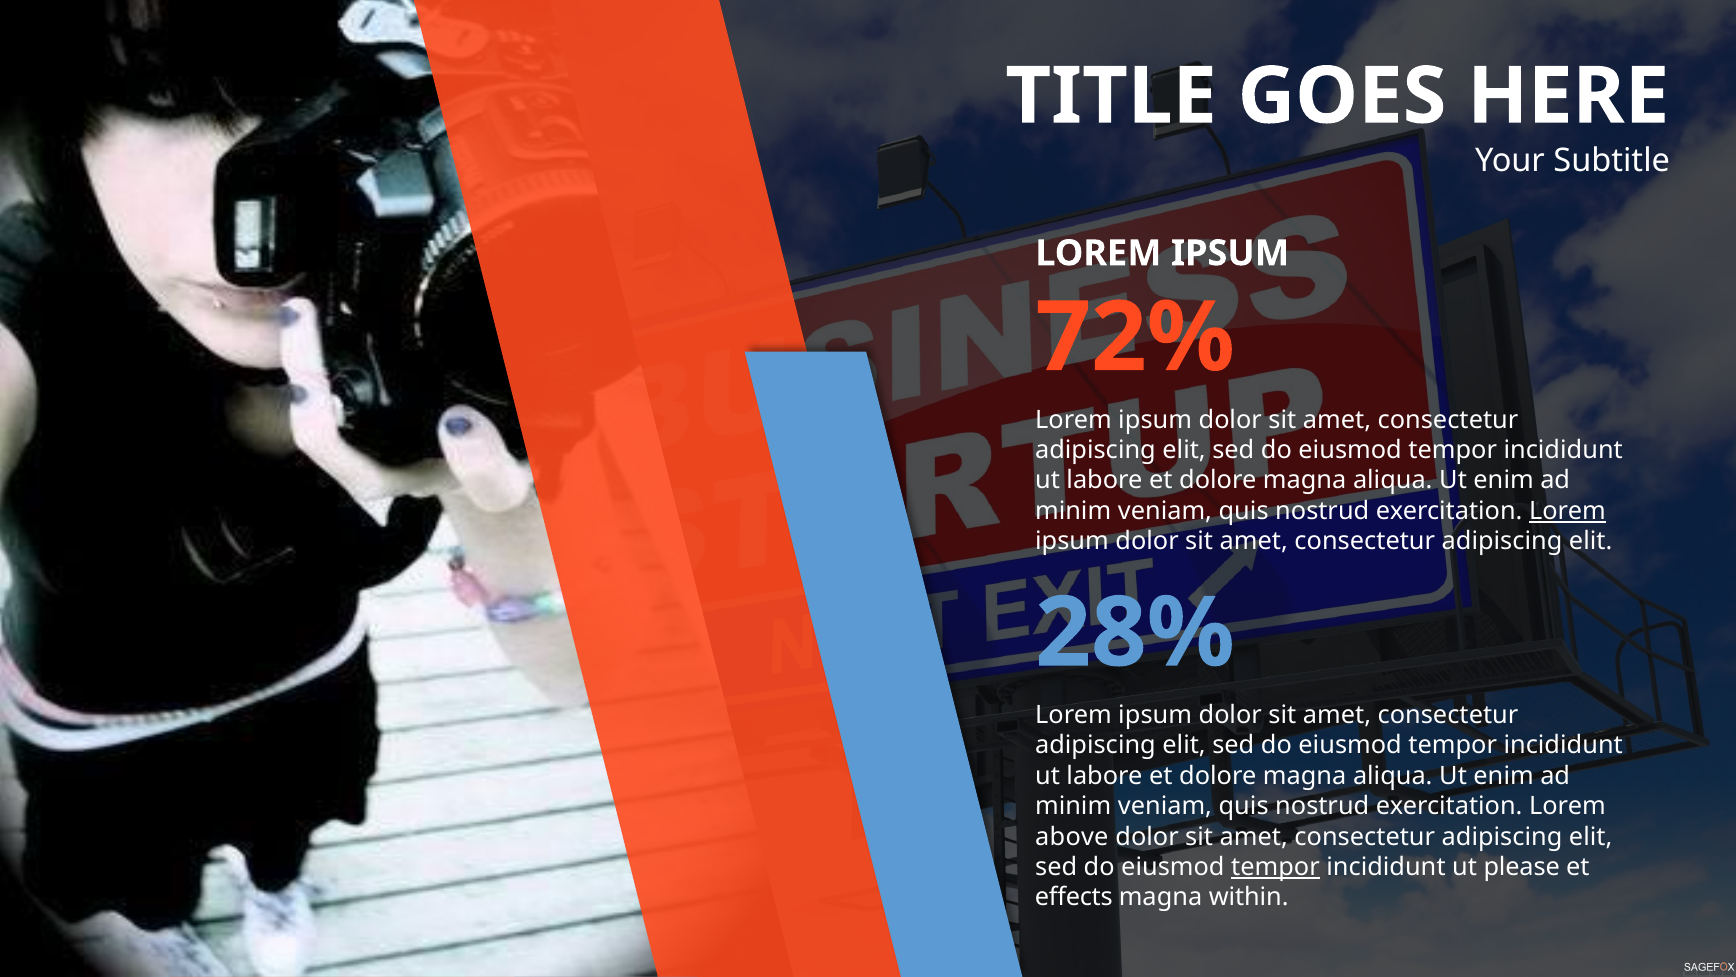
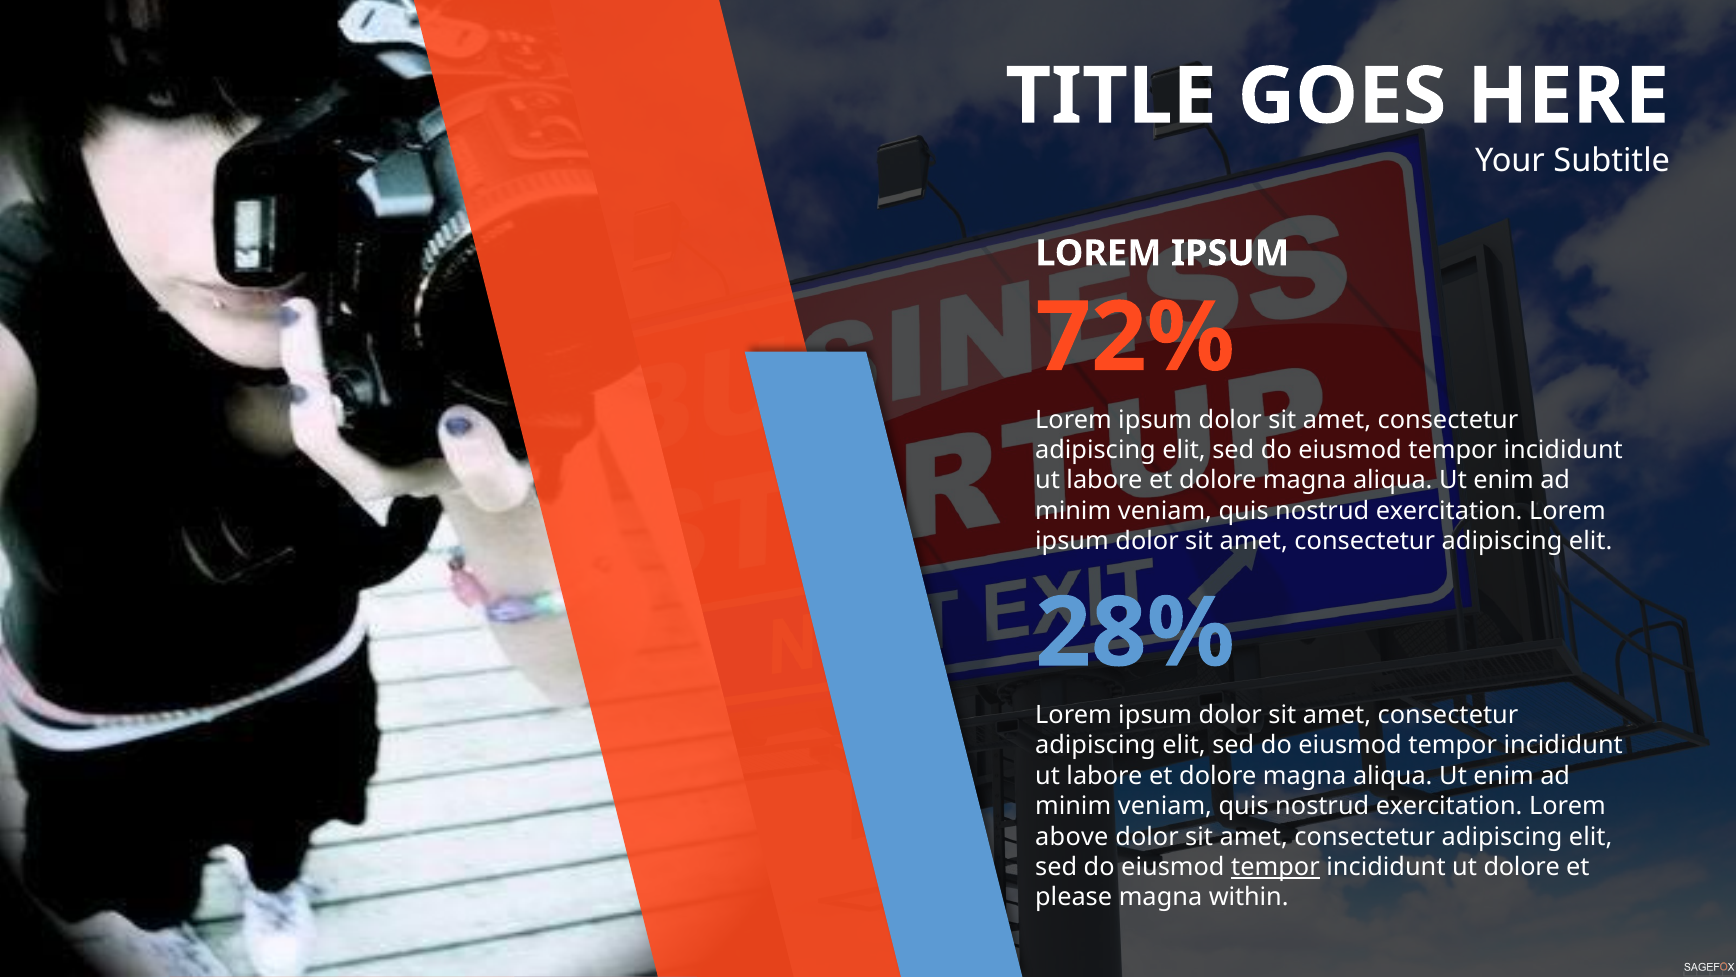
Lorem underline: present -> none (1567, 511)
ut please: please -> dolore (1522, 867)
effects: effects -> please (1074, 897)
